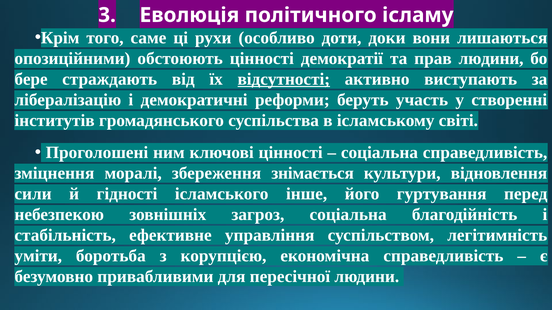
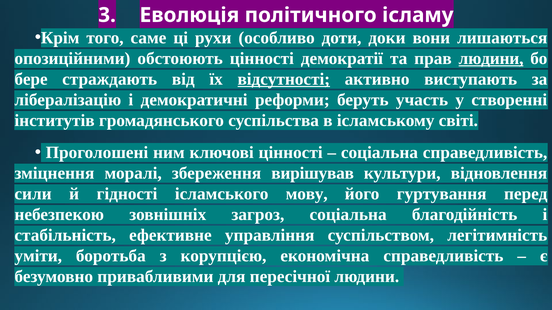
людини underline: none -> present (491, 59)
знімається: знімається -> вирішував (313, 174)
інше: інше -> мову (307, 194)
